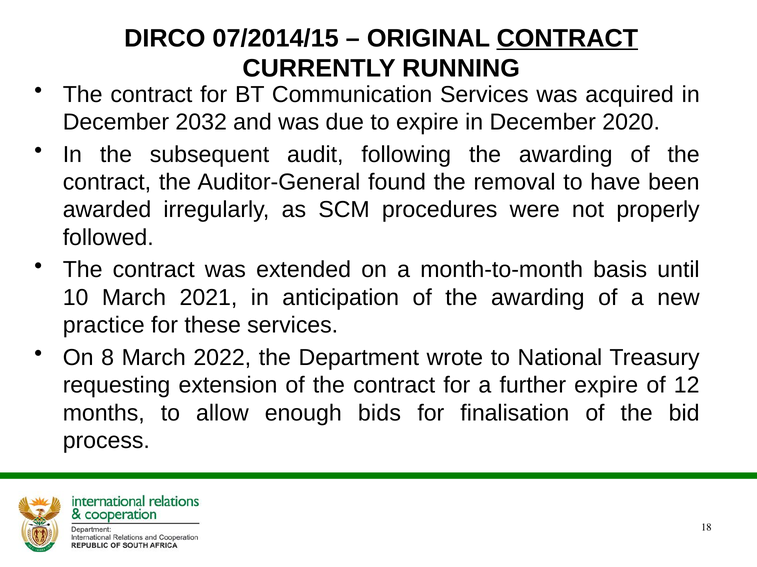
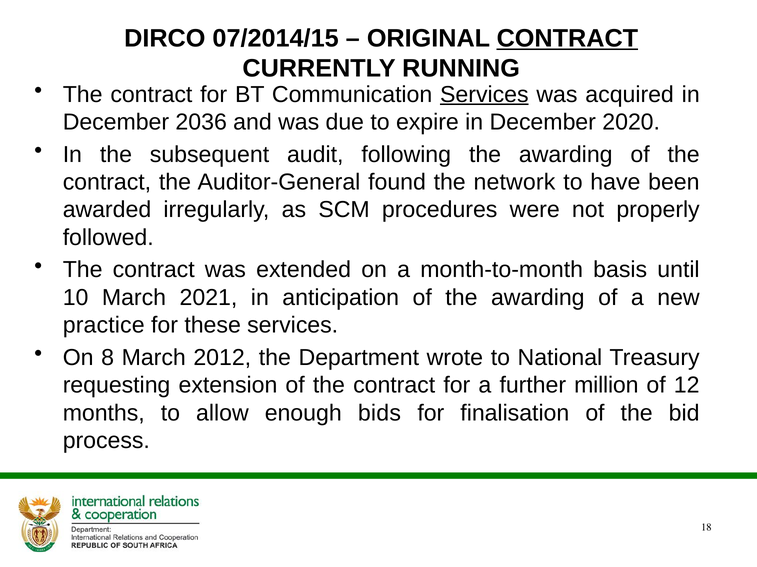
Services underline: none -> present (484, 95)
2032: 2032 -> 2036 (201, 122)
removal: removal -> network (514, 182)
2022: 2022 -> 2012 (222, 358)
further expire: expire -> million (606, 386)
